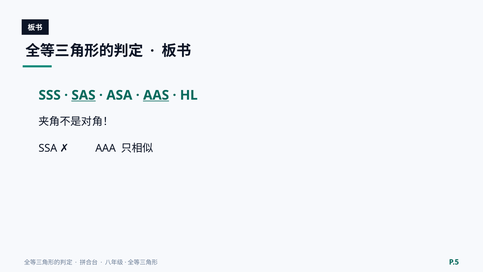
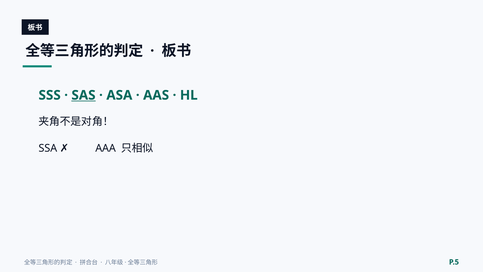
AAS underline: present -> none (156, 95)
